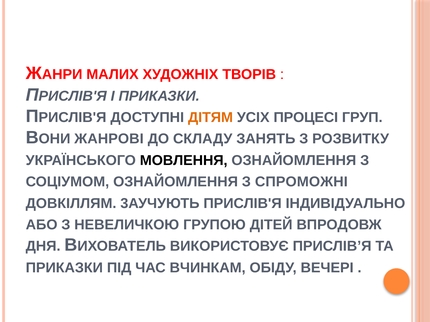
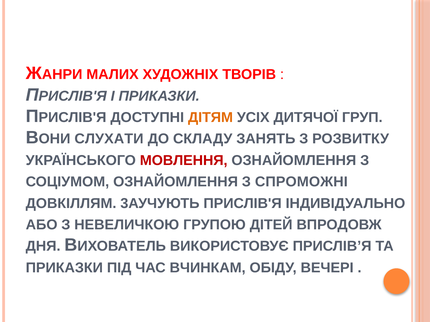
ПРОЦЕСІ: ПРОЦЕСІ -> ДИТЯЧОЇ (306, 118)
ЖАНРОВІ: ЖАНРОВІ -> СЛУХАТИ (109, 139)
МОВЛЕННЯ colour: black -> red (184, 161)
